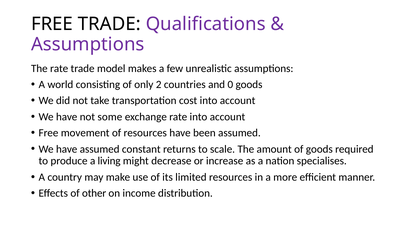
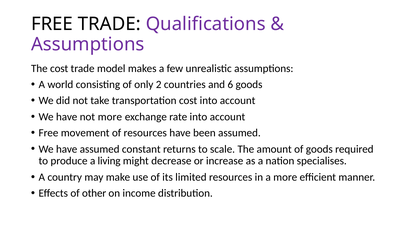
The rate: rate -> cost (59, 68)
0: 0 -> 6 (230, 84)
not some: some -> more (110, 117)
